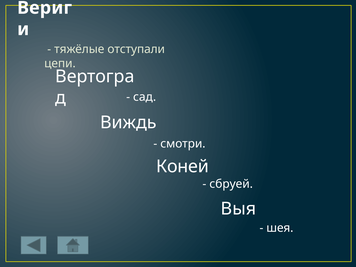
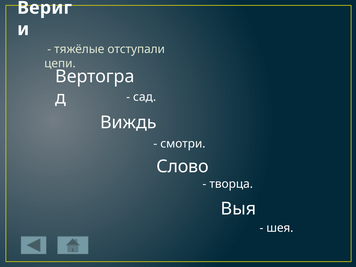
Коней: Коней -> Слово (182, 167)
сбруей: сбруей -> творца (231, 184)
